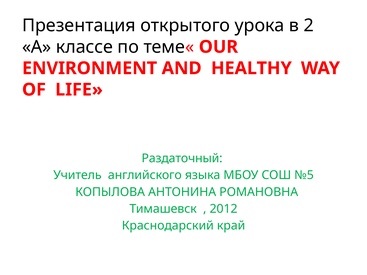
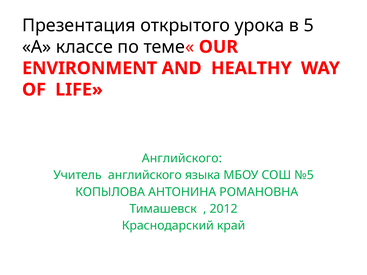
2: 2 -> 5 (309, 26)
Раздаточный: Раздаточный -> Английского (182, 158)
